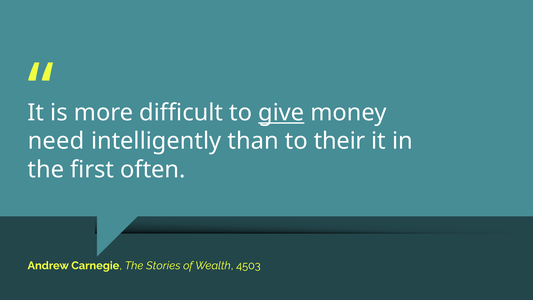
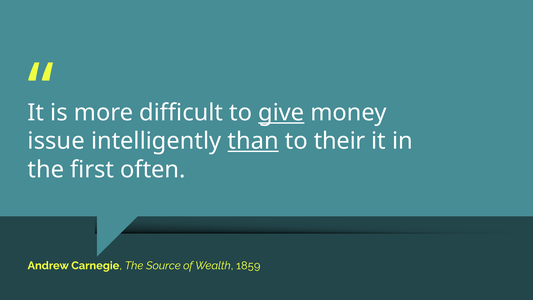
need: need -> issue (56, 141)
than underline: none -> present (253, 141)
Stories: Stories -> Source (163, 265)
4503: 4503 -> 1859 (248, 265)
